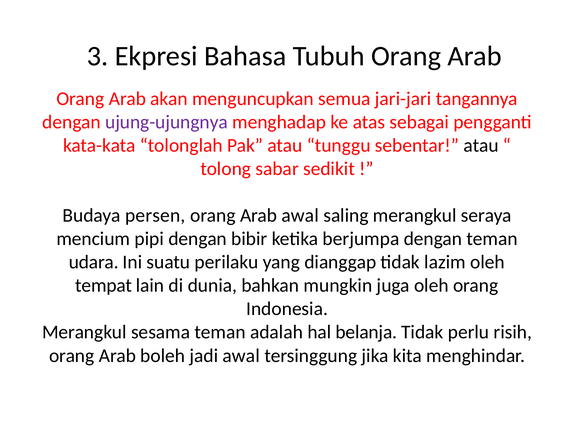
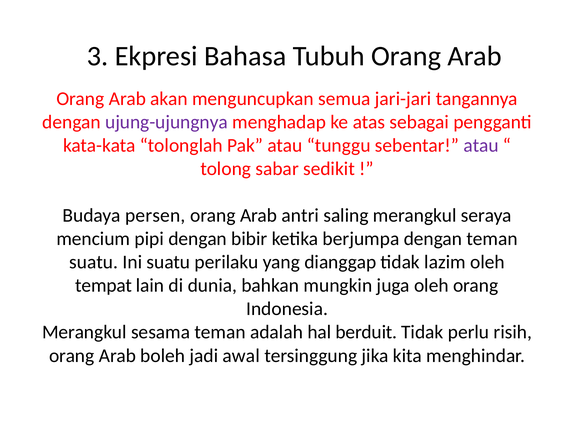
atau colour: black -> purple (481, 145)
Arab awal: awal -> antri (300, 215)
udara: udara -> suatu (94, 262)
belanja: belanja -> berduit (366, 332)
